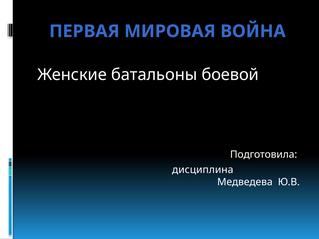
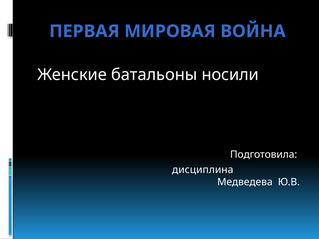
боевой: боевой -> носили (230, 75)
